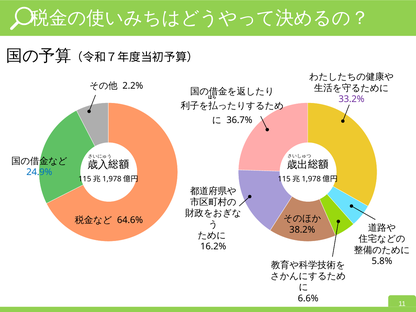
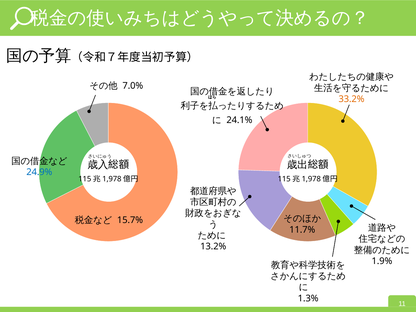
2.2%: 2.2% -> 7.0% (133, 86)
33.2% colour: purple -> orange (351, 99)
36.7%: 36.7% -> 24.1% (239, 120)
64.6%: 64.6% -> 15.7% (130, 220)
38.2%: 38.2% -> 11.7% (302, 230)
16.2%: 16.2% -> 13.2% (213, 247)
5.8%: 5.8% -> 1.9% (382, 261)
6.6%: 6.6% -> 1.3% (308, 298)
